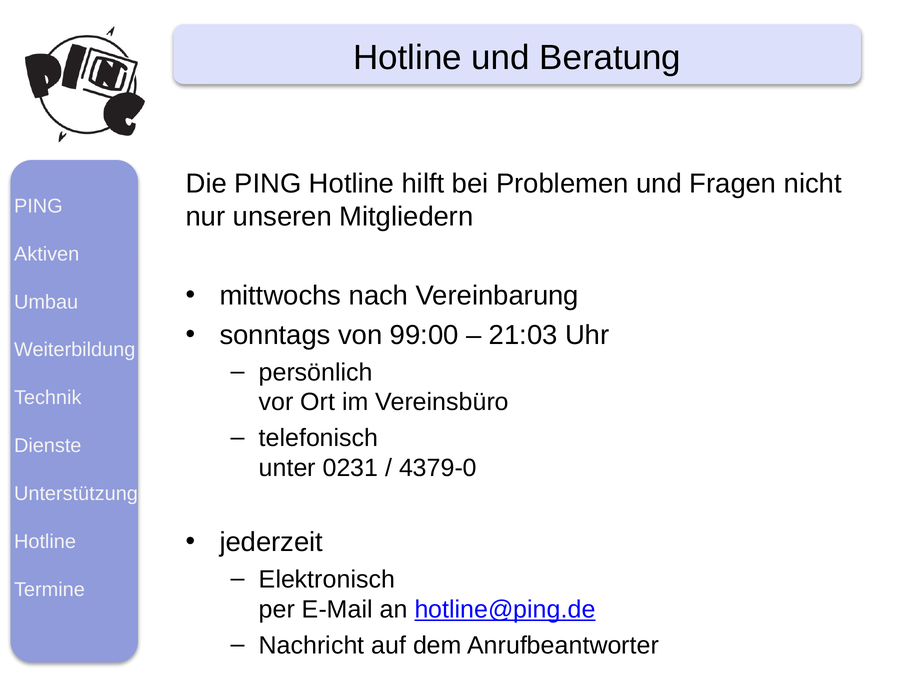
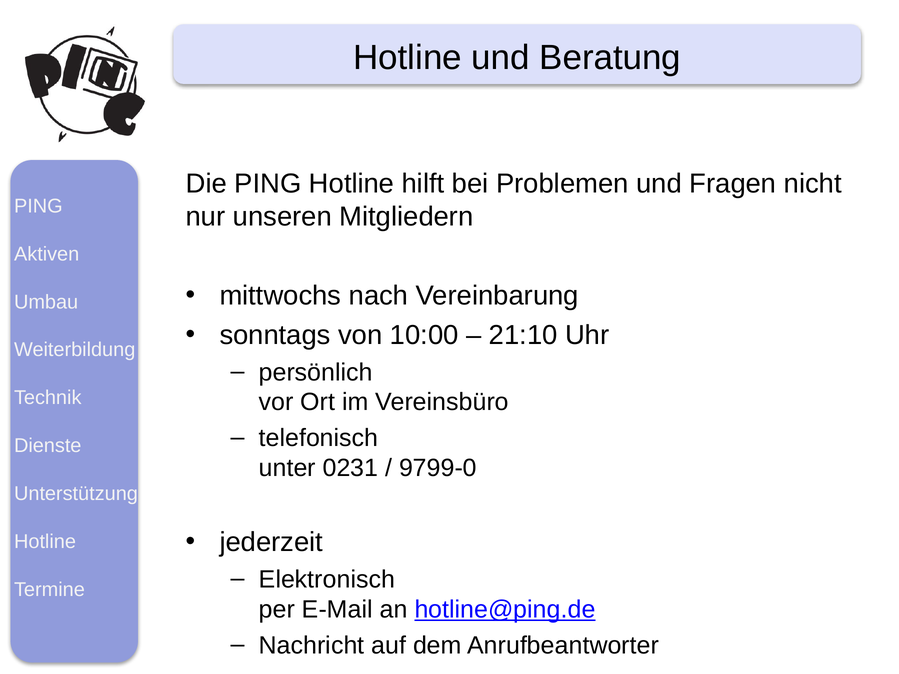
99:00: 99:00 -> 10:00 (424, 335)
21:03: 21:03 -> 21:10 (523, 335)
4379-0: 4379-0 -> 9799-0 (438, 468)
